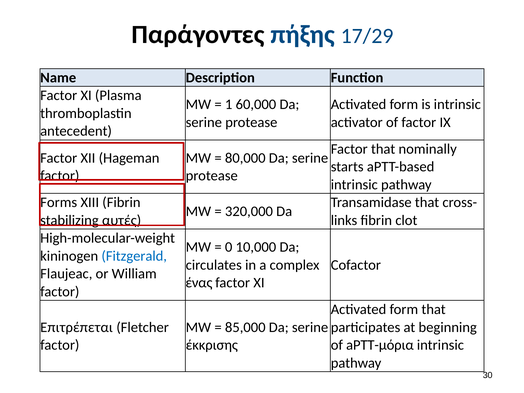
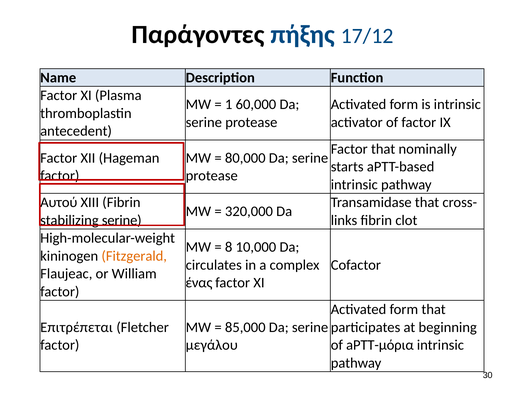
17/29: 17/29 -> 17/12 (367, 36)
Forms: Forms -> Αυτού (59, 203)
stabilizing αυτές: αυτές -> serine (122, 220)
0: 0 -> 8 (229, 247)
Fitzgerald colour: blue -> orange (134, 256)
έκκρισης: έκκρισης -> μεγάλου (212, 345)
